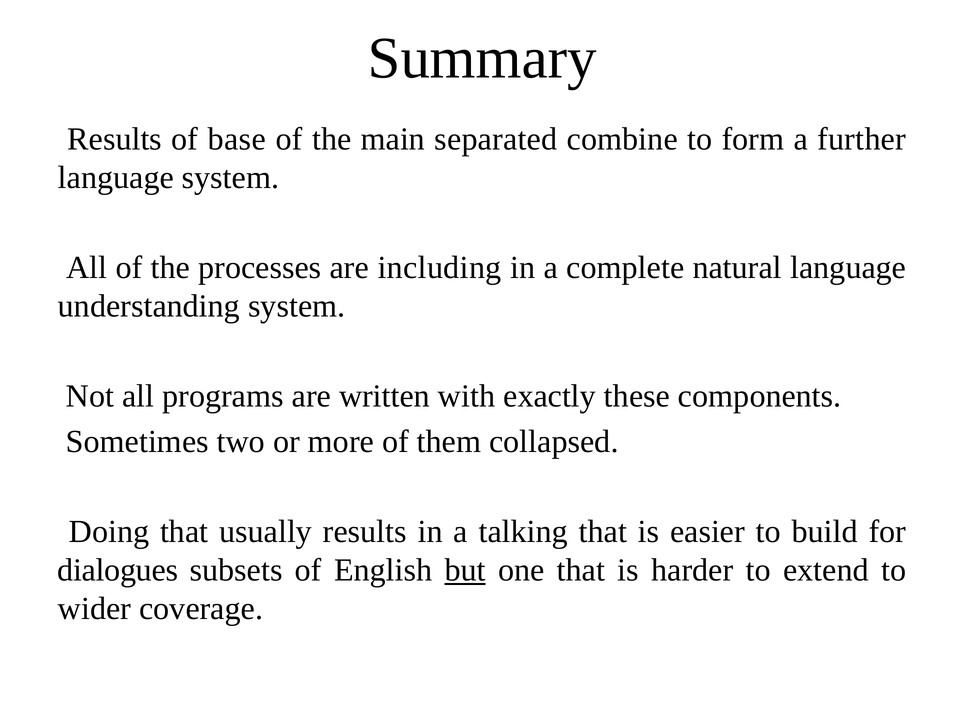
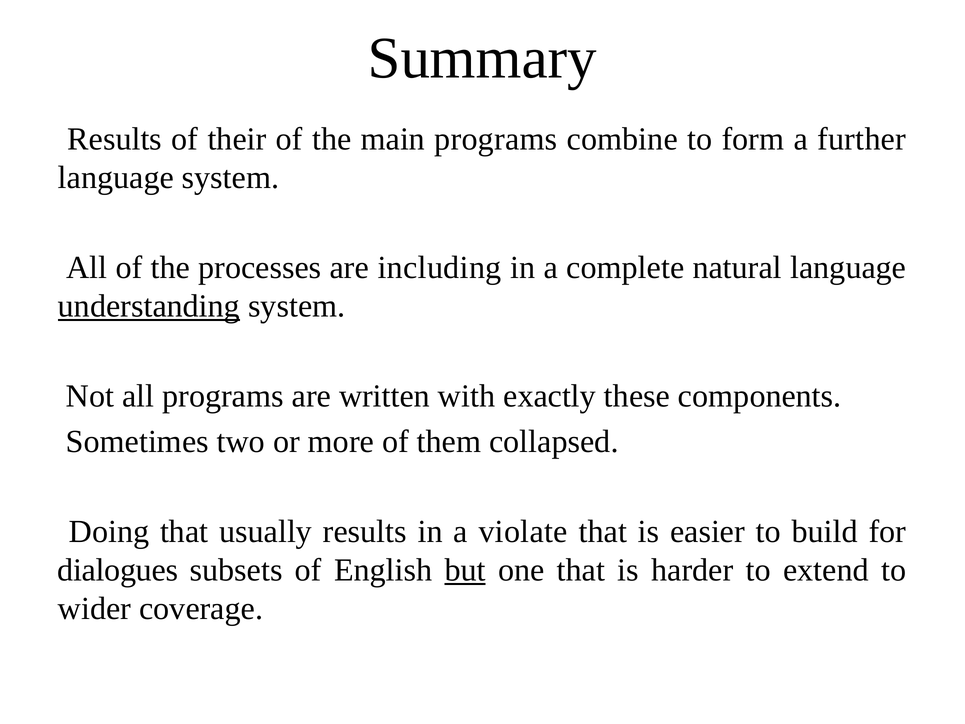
base: base -> their (237, 139)
main separated: separated -> programs (496, 139)
understanding underline: none -> present (149, 306)
talking: talking -> violate (523, 531)
